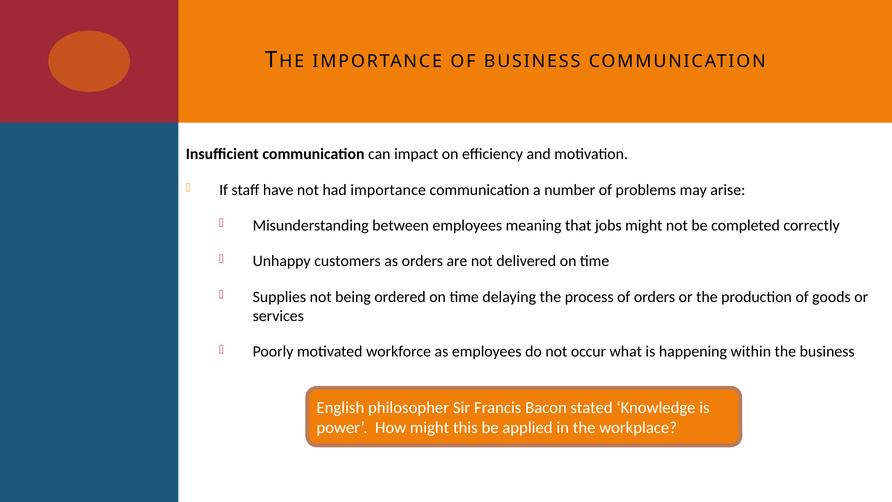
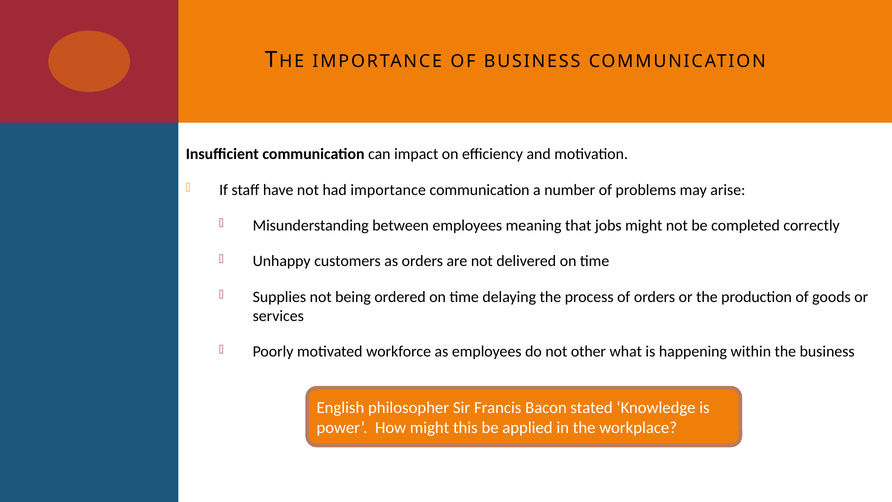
occur: occur -> other (588, 351)
